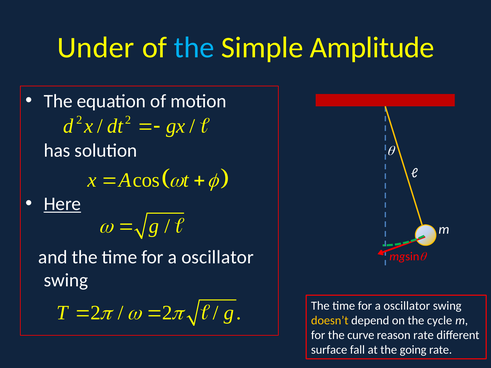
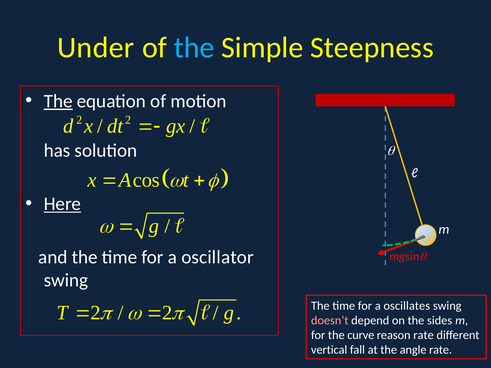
Amplitude: Amplitude -> Steepness (372, 48)
The underline: none -> present (58, 101)
oscillator: oscillator -> oscillates (407, 306)
doesn’t colour: yellow -> pink (330, 321)
cycle: cycle -> sides (440, 321)
surface: surface -> vertical (329, 350)
going: going -> angle (413, 350)
